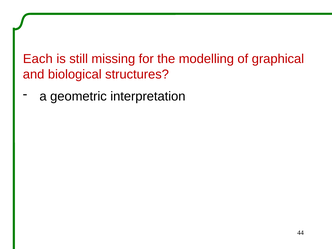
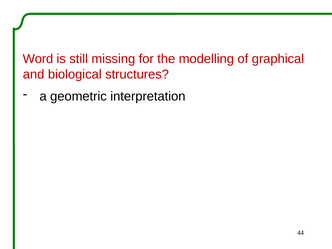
Each: Each -> Word (38, 59)
